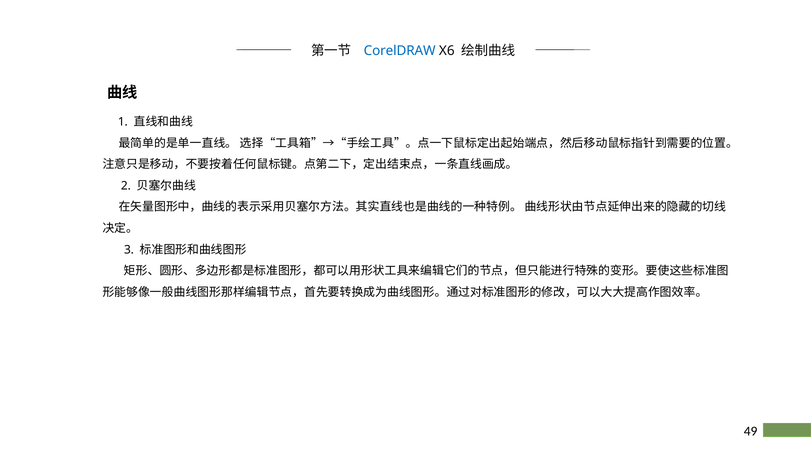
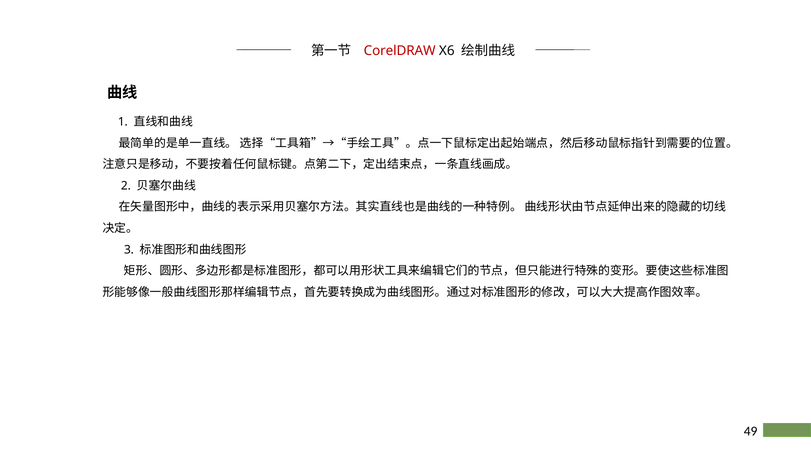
CorelDRAW colour: blue -> red (400, 51)
